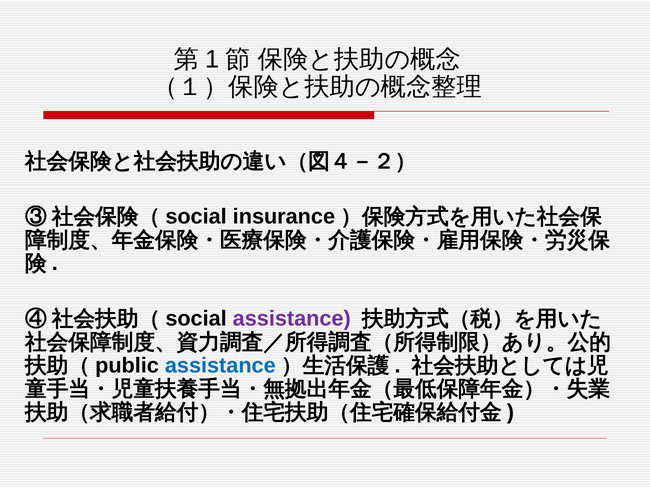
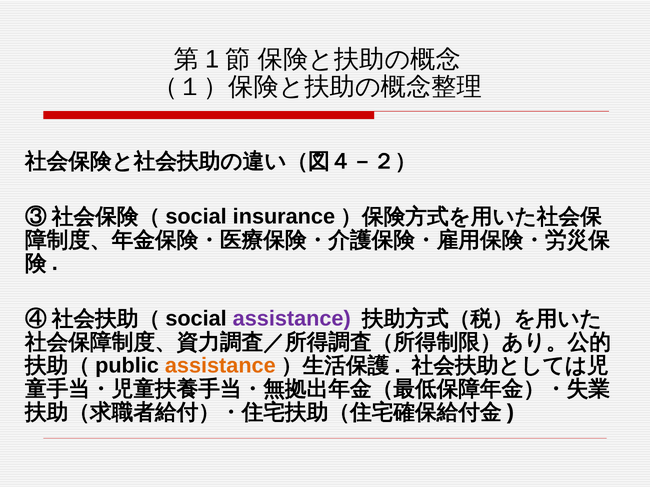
assistance colour: blue -> orange (220, 366)
